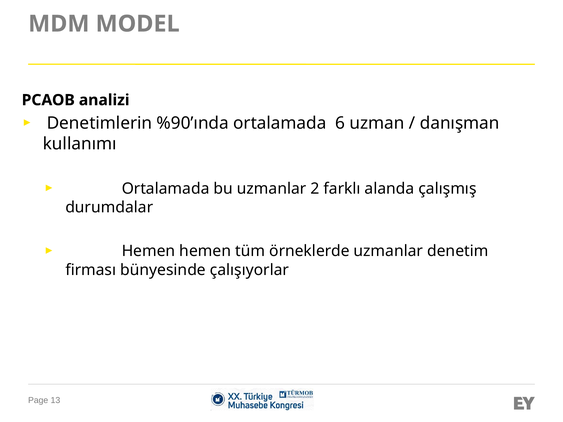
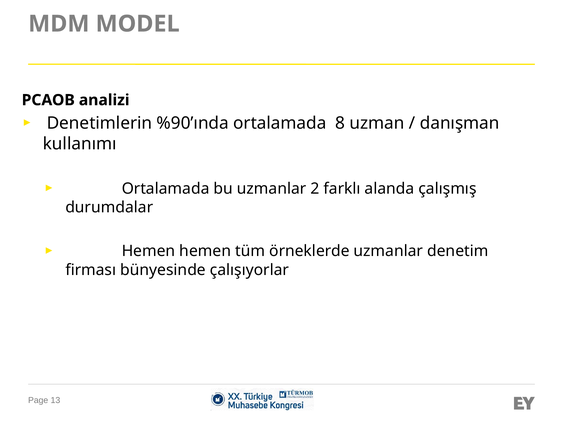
6: 6 -> 8 (340, 123)
